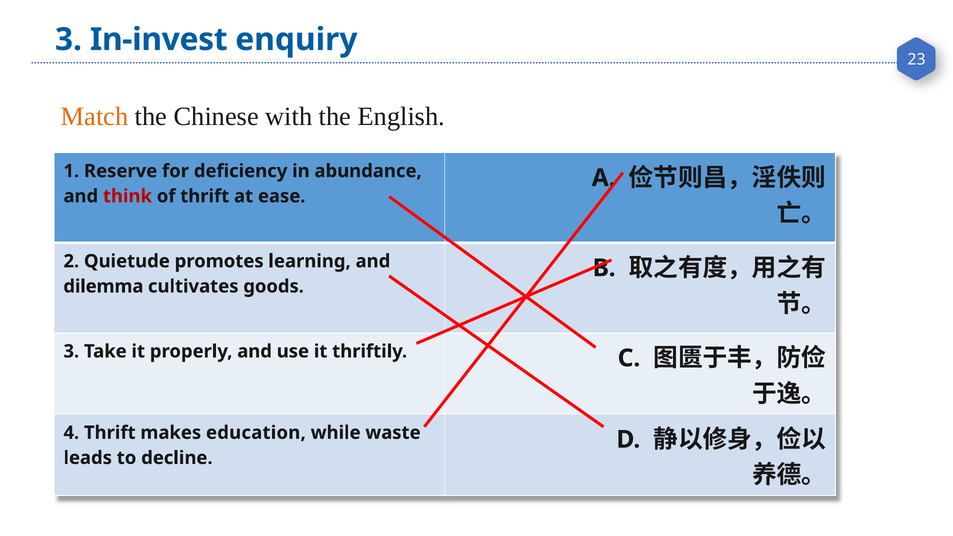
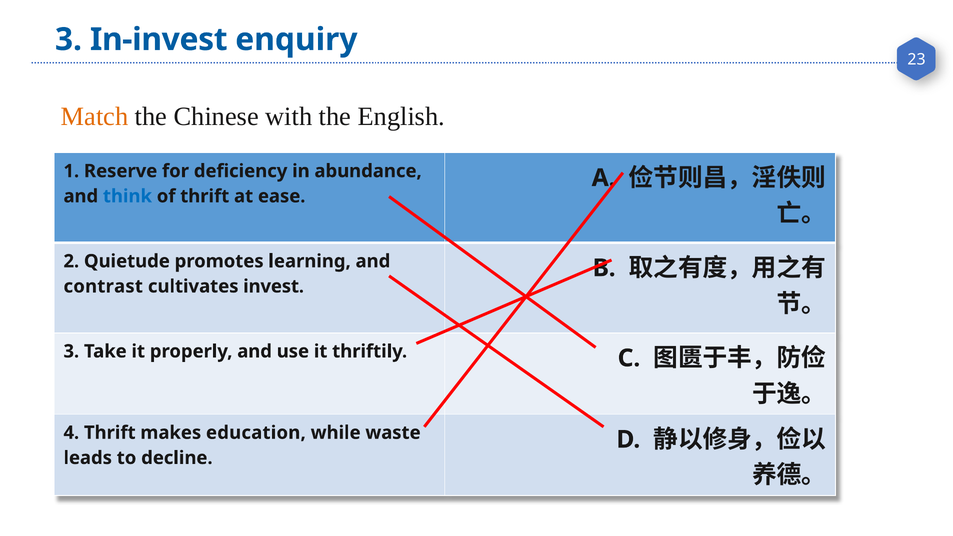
think colour: red -> blue (127, 196)
dilemma: dilemma -> contrast (103, 286)
goods: goods -> invest (274, 286)
